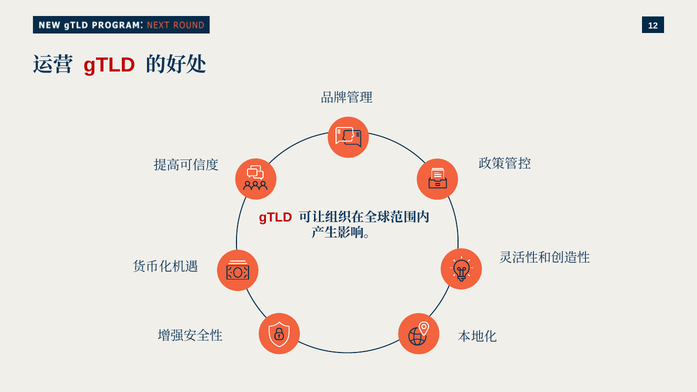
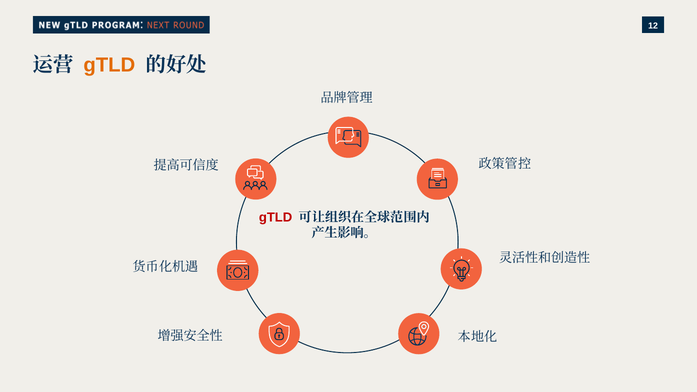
gTLD colour: red -> orange (109, 65)
